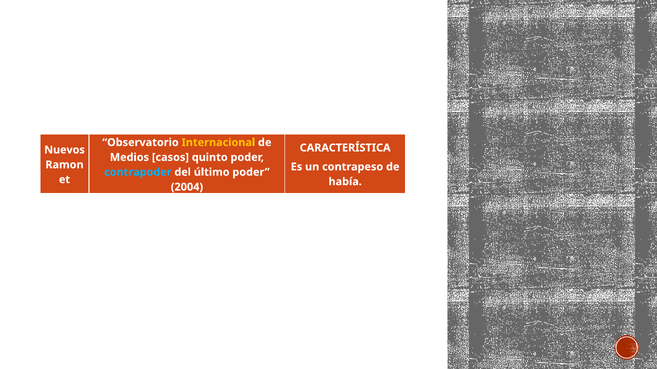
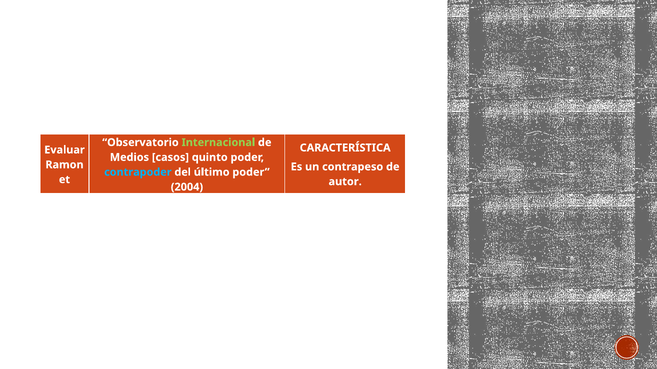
Internacional colour: yellow -> light green (218, 143)
Nuevos: Nuevos -> Evaluar (65, 150)
había: había -> autor (345, 182)
